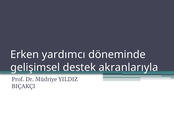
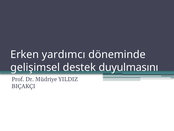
akranlarıyla: akranlarıyla -> duyulmasını (129, 67)
